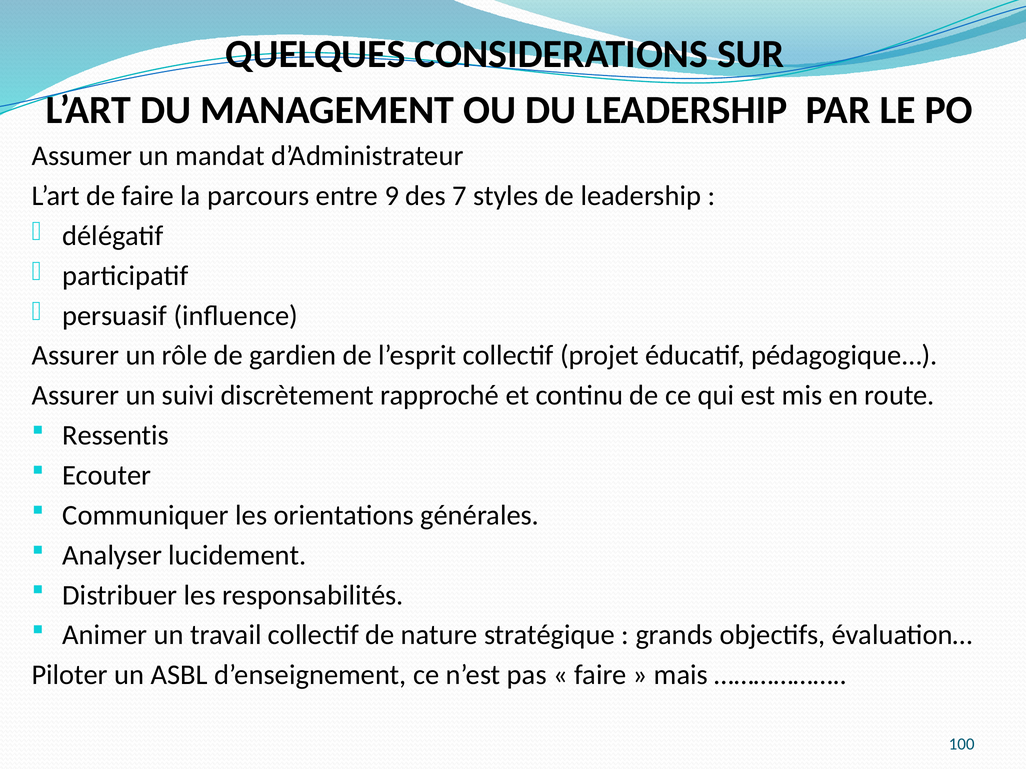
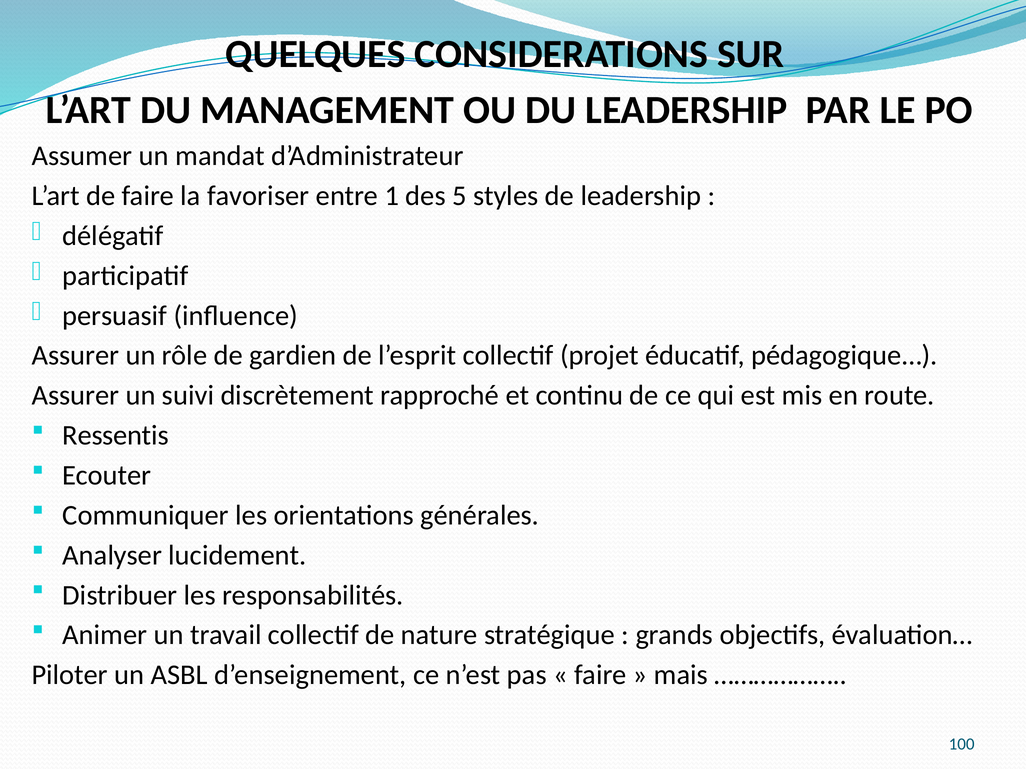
parcours: parcours -> favoriser (258, 196)
9: 9 -> 1 (392, 196)
7: 7 -> 5 (459, 196)
